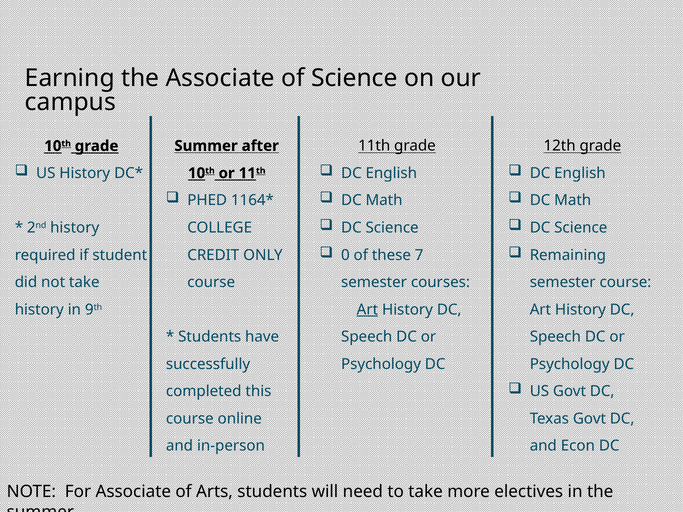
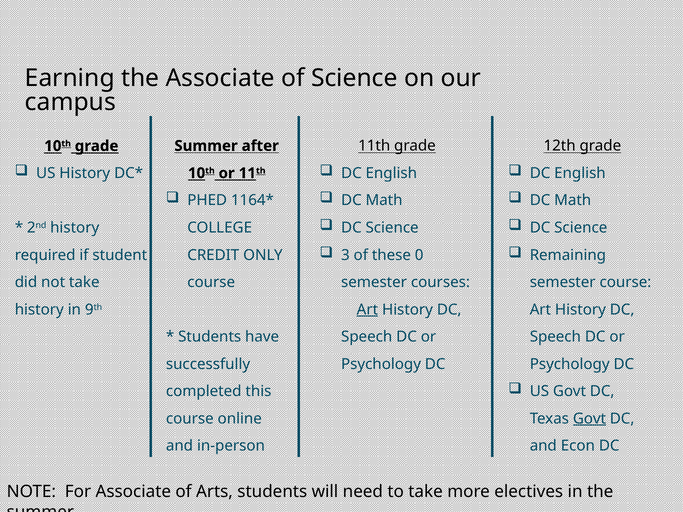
0: 0 -> 3 (345, 255)
7: 7 -> 0 (419, 255)
Govt underline: none -> present (589, 419)
